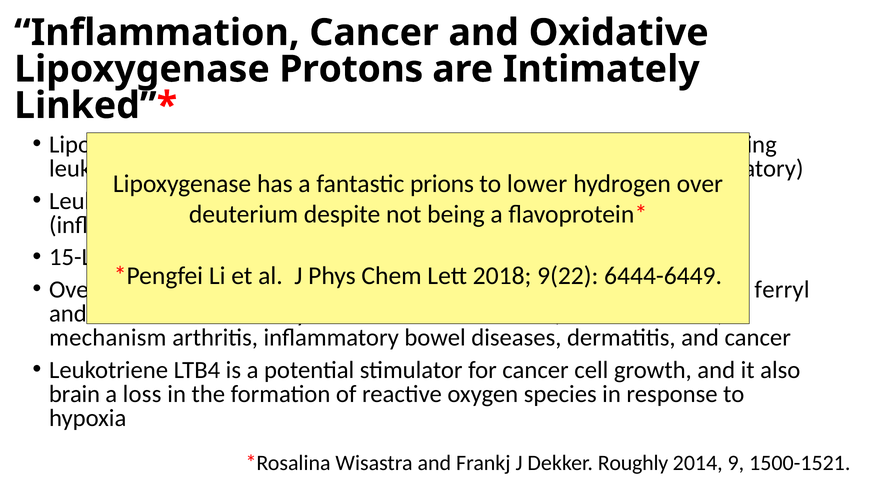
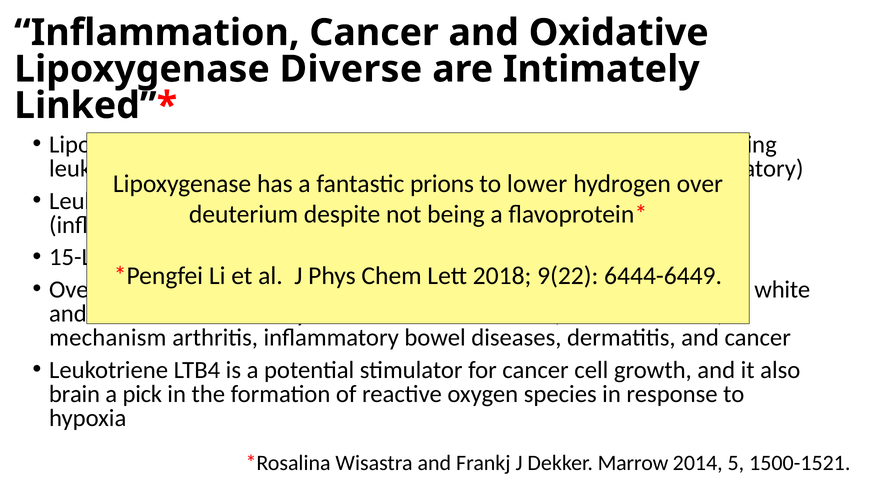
Protons: Protons -> Diverse (351, 69)
ferryl: ferryl -> white (782, 290)
loss: loss -> pick (142, 394)
Roughly: Roughly -> Marrow (633, 463)
9: 9 -> 5 (736, 463)
